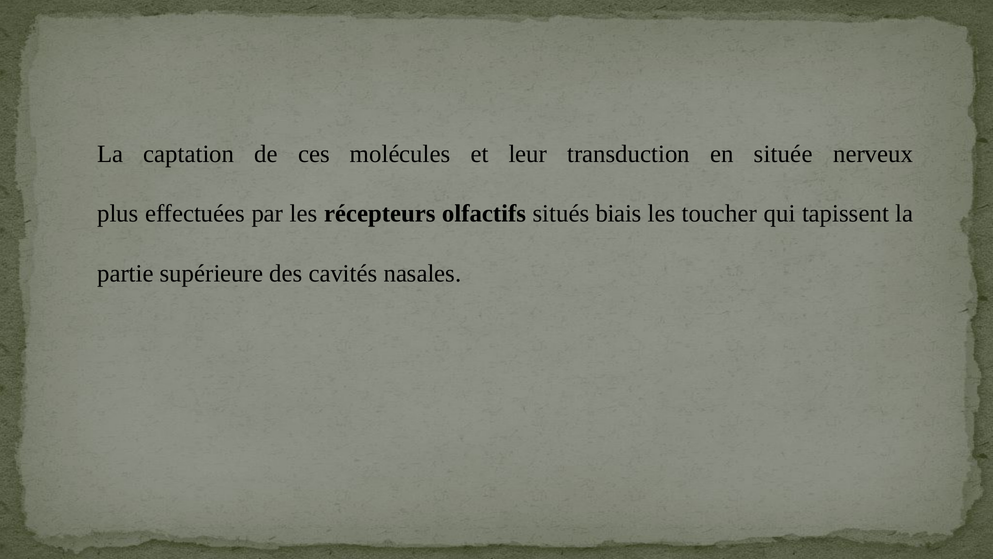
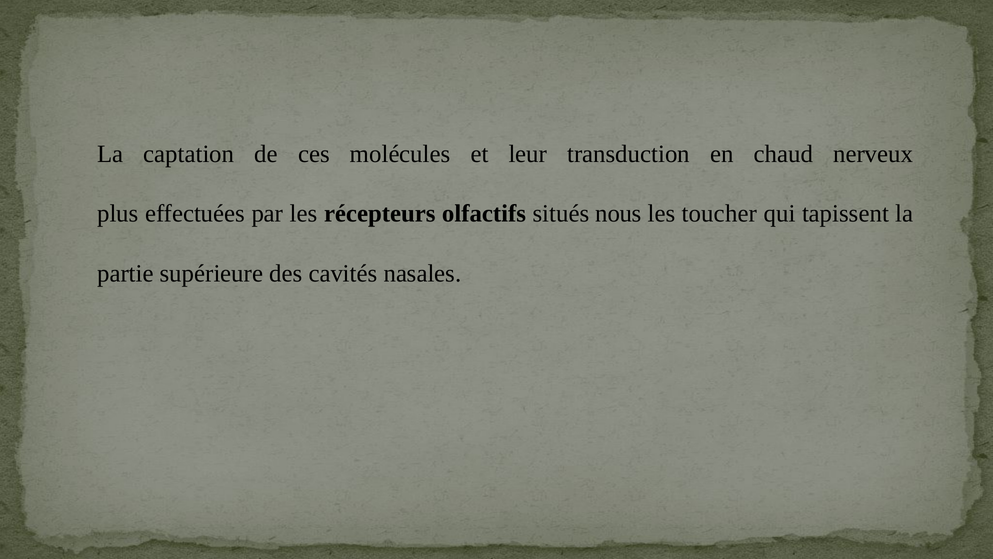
située: située -> chaud (783, 154)
biais: biais -> nous (619, 214)
